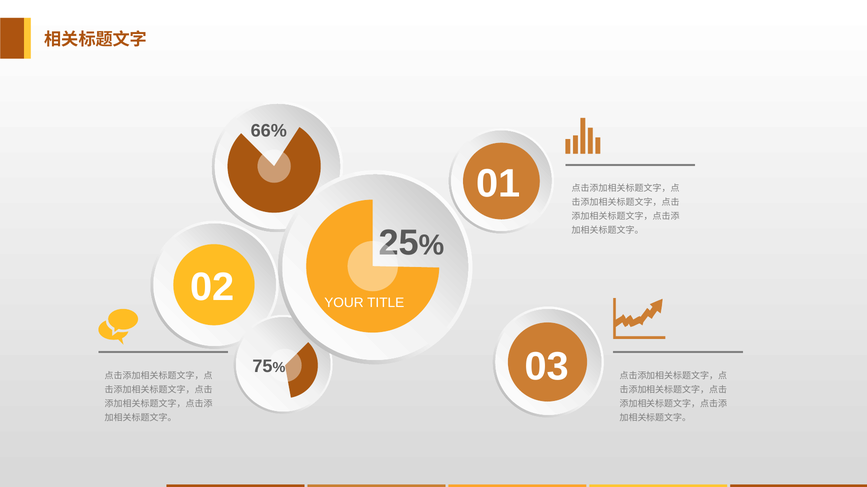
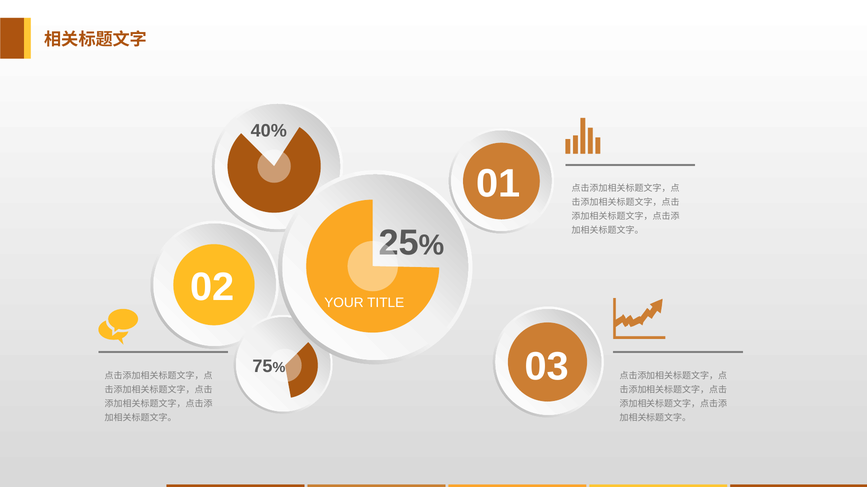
66%: 66% -> 40% (269, 131)
